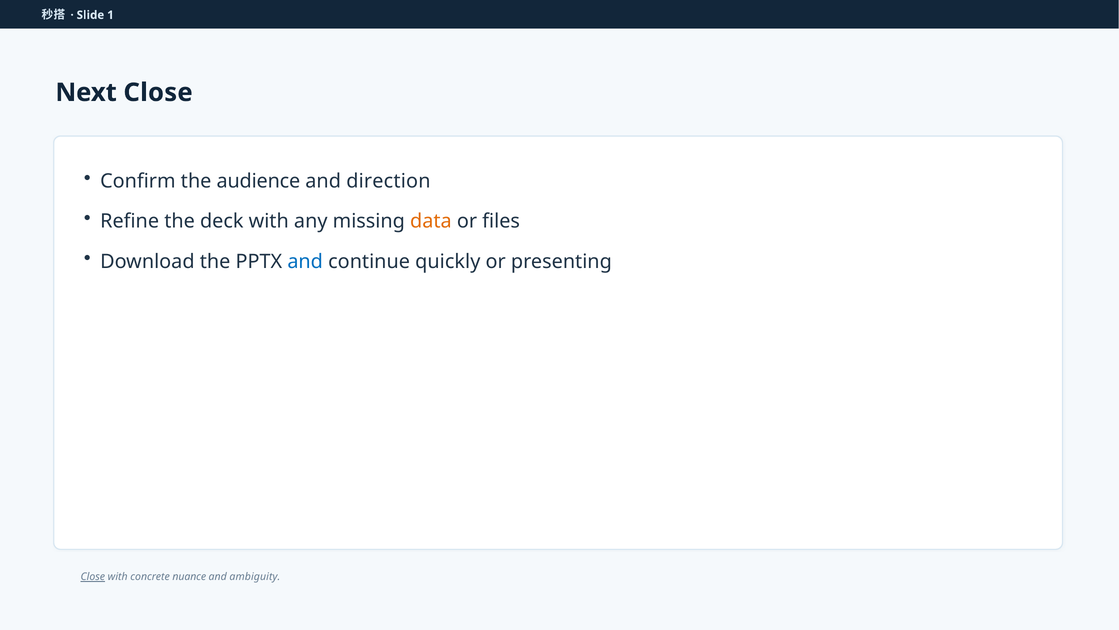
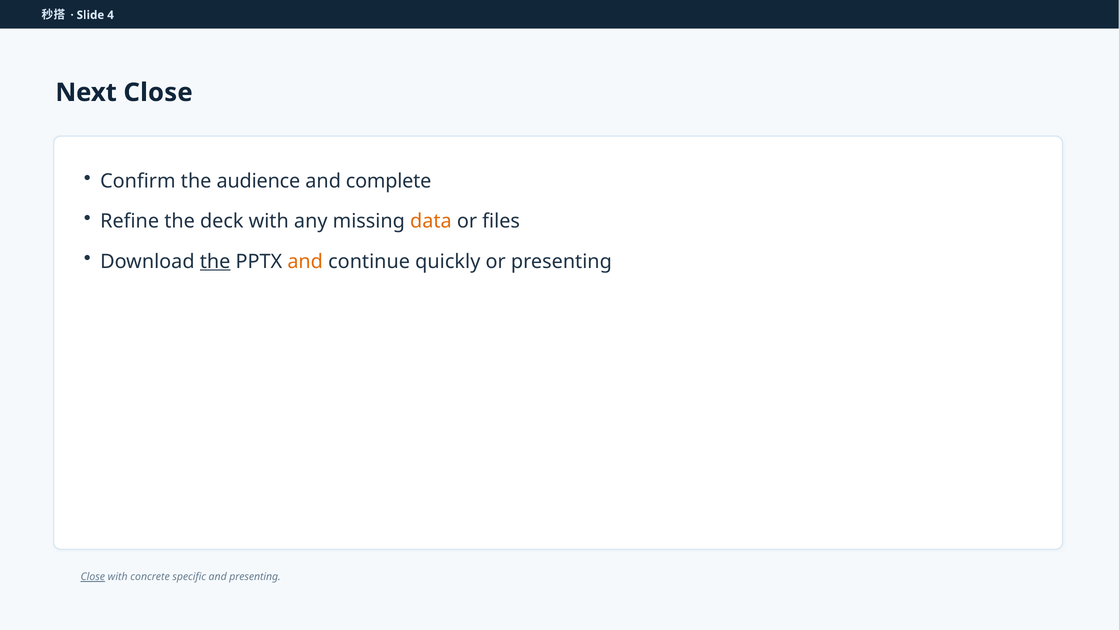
1: 1 -> 4 (111, 15)
direction: direction -> complete (389, 181)
the underline: none -> present (215, 261)
and colour: blue -> orange (305, 261)
nuance: nuance -> specific (189, 576)
and ambiguity: ambiguity -> presenting (255, 576)
